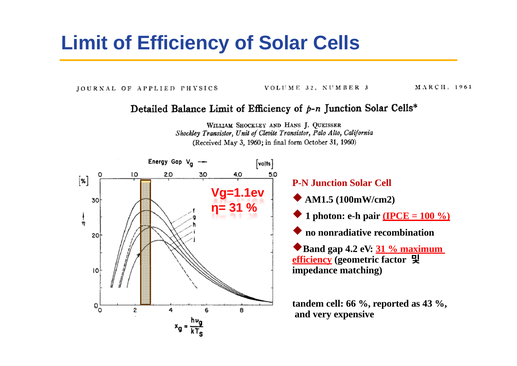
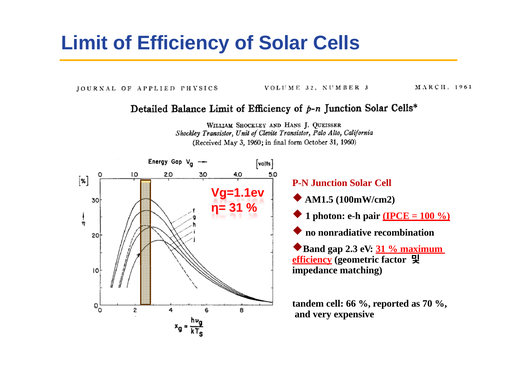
4.2: 4.2 -> 2.3 (351, 249)
43: 43 -> 70 (427, 303)
